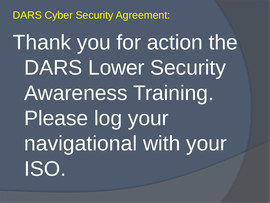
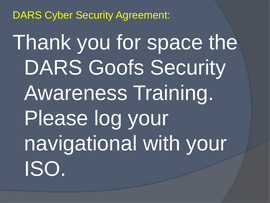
action: action -> space (175, 42)
Lower: Lower -> Goofs (116, 68)
